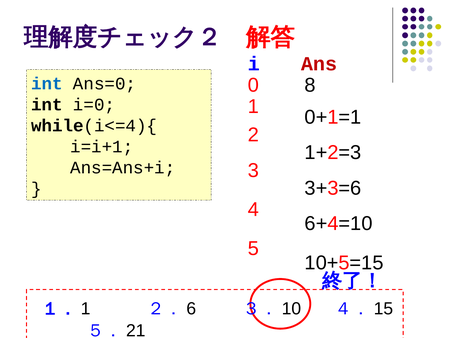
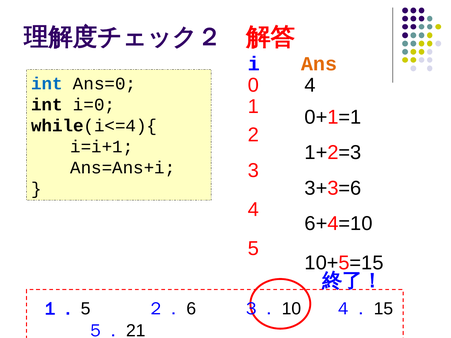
Ans colour: red -> orange (319, 64)
0 8: 8 -> 4 (310, 85)
1: 1 -> 5 (86, 309)
